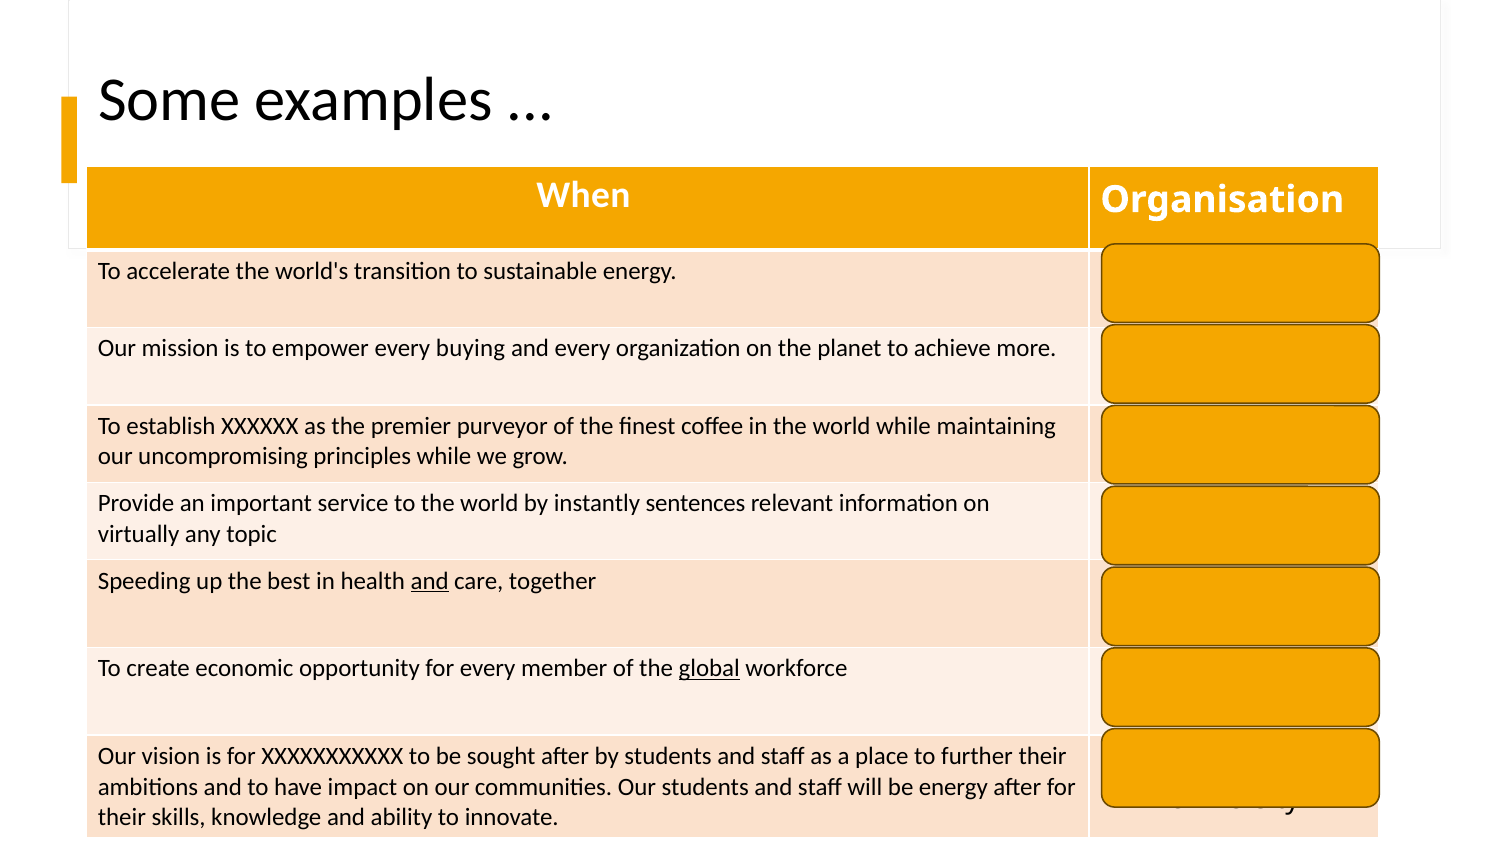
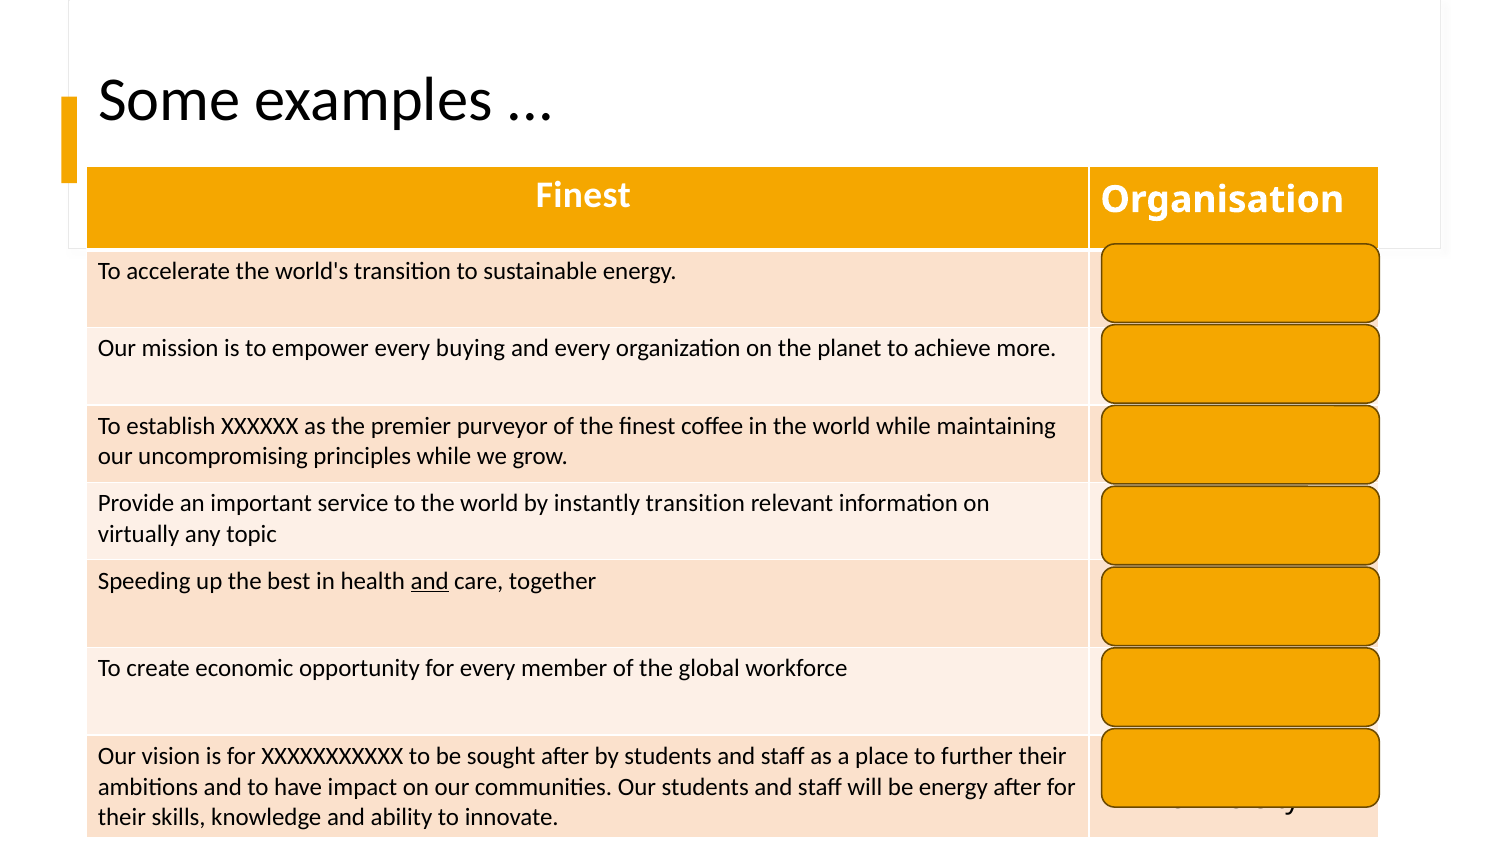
When: When -> Finest (583, 195)
instantly sentences: sentences -> transition (695, 503)
global underline: present -> none (709, 668)
